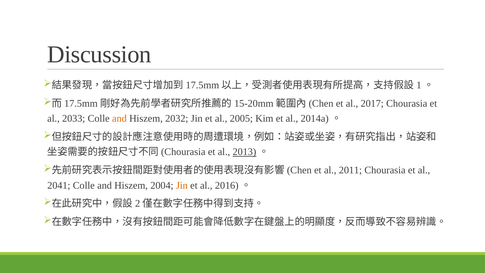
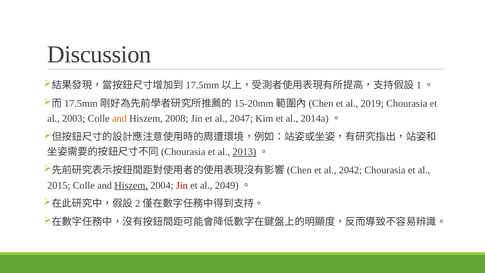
2017: 2017 -> 2019 (372, 103)
2033: 2033 -> 2003 (74, 118)
2032: 2032 -> 2008 (177, 118)
2005: 2005 -> 2047 (241, 118)
2011: 2011 -> 2042 (350, 170)
2041: 2041 -> 2015 (59, 185)
Hiszem underline: none -> present (131, 185)
Jin colour: orange -> red (182, 185)
2016: 2016 -> 2049 (227, 185)
